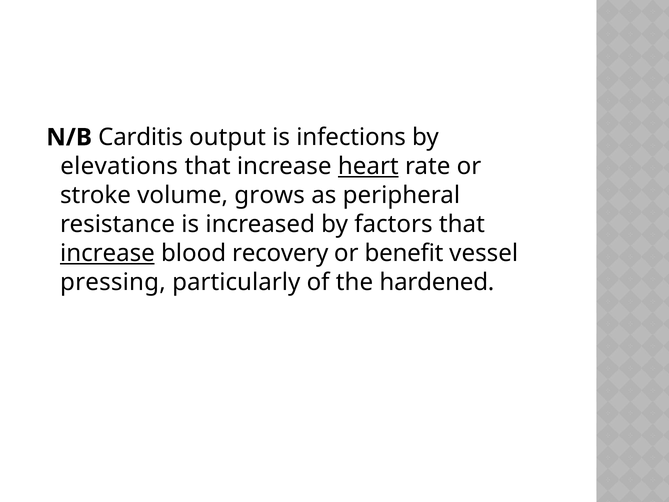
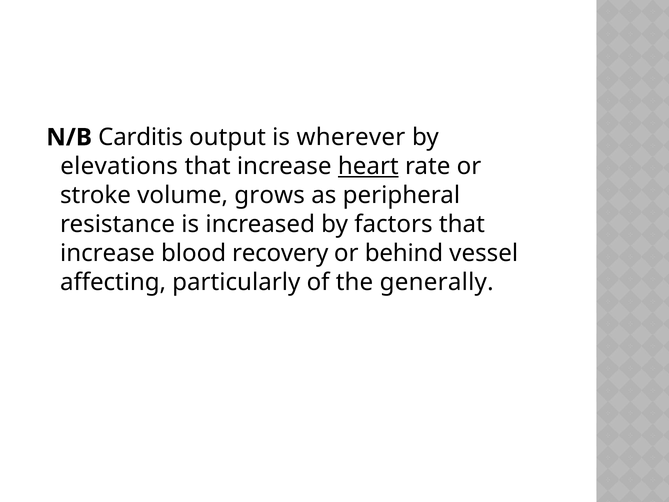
infections: infections -> wherever (351, 137)
increase underline: present -> none (107, 253)
benefit: benefit -> behind (404, 253)
pressing: pressing -> affecting (113, 282)
hardened: hardened -> generally (437, 282)
